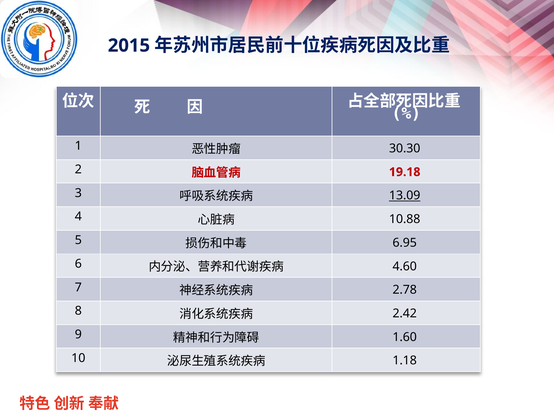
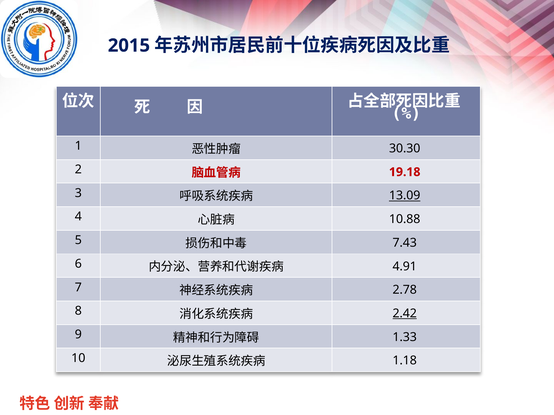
6.95: 6.95 -> 7.43 (405, 243)
4.60: 4.60 -> 4.91 (405, 267)
2.42 underline: none -> present (405, 314)
1.60: 1.60 -> 1.33 (405, 337)
